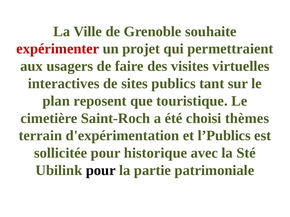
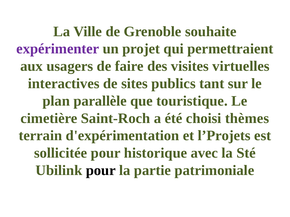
expérimenter colour: red -> purple (58, 49)
reposent: reposent -> parallèle (100, 101)
l’Publics: l’Publics -> l’Projets (224, 136)
